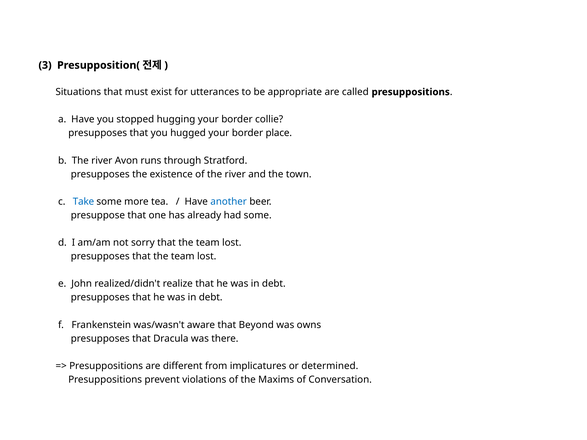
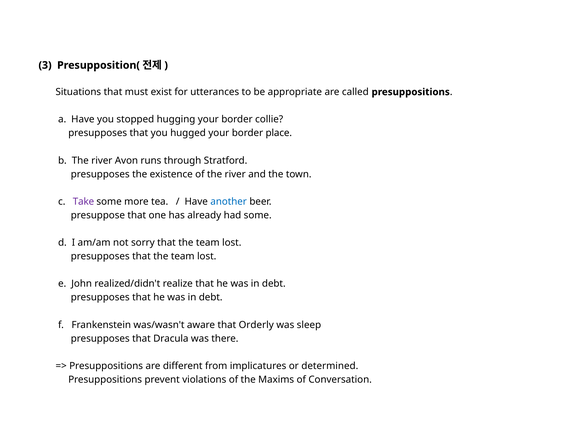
Take colour: blue -> purple (83, 202)
Beyond: Beyond -> Orderly (256, 325)
owns: owns -> sleep (309, 325)
